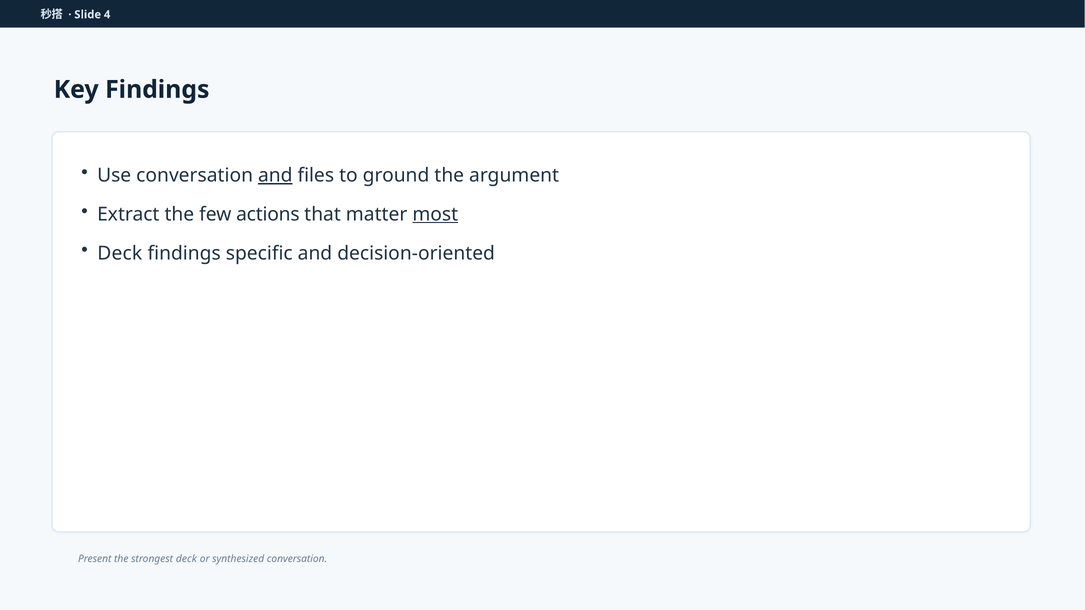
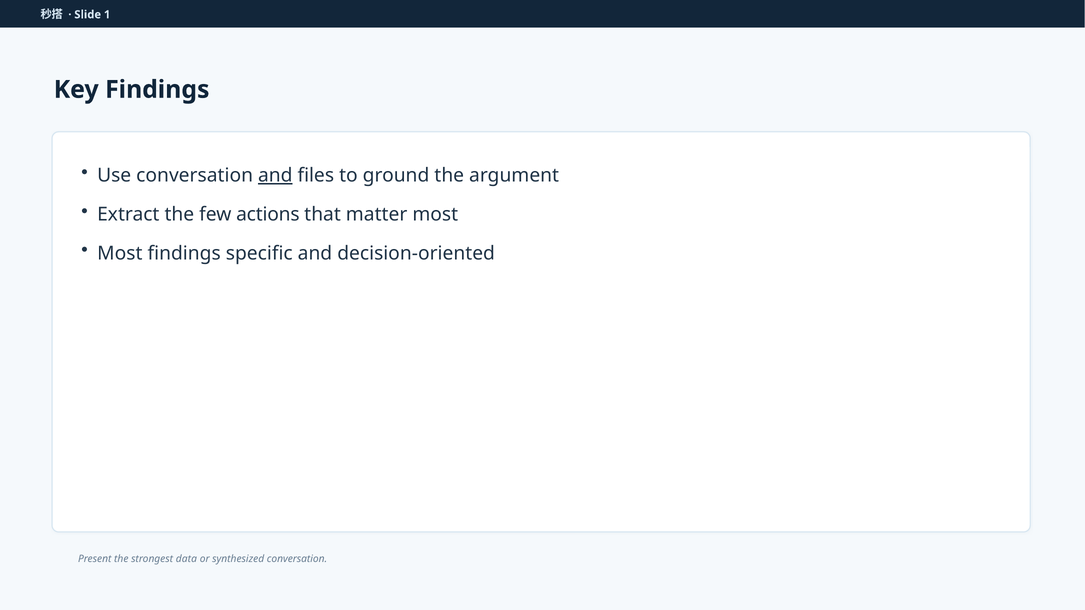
4: 4 -> 1 (107, 15)
most underline: present -> none (435, 214)
Deck: Deck -> Most (120, 253)
strongest deck: deck -> data (186, 559)
